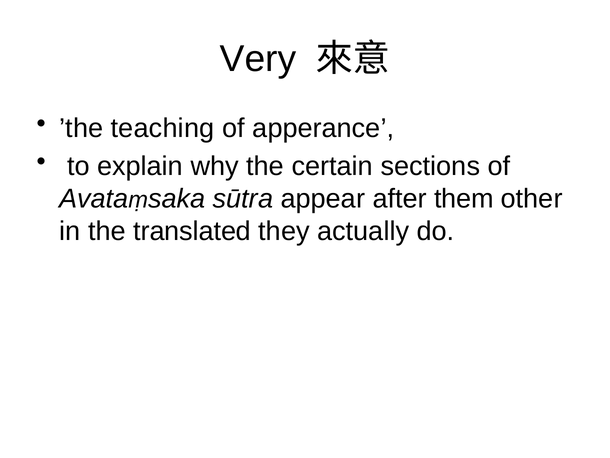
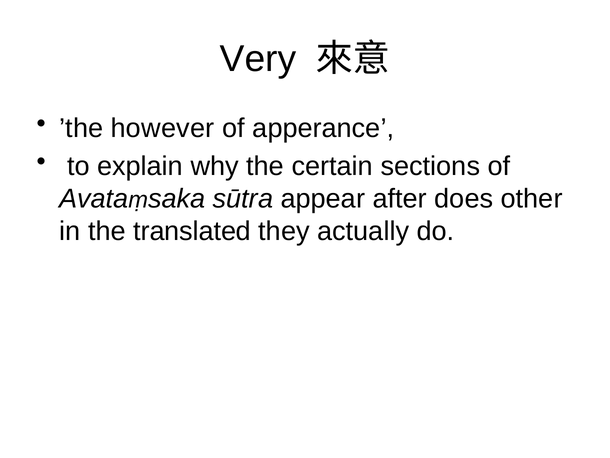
teaching: teaching -> however (163, 128)
them: them -> does (464, 198)
